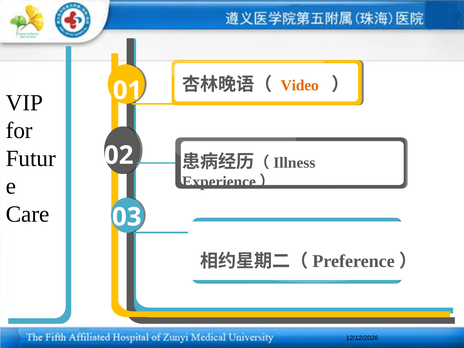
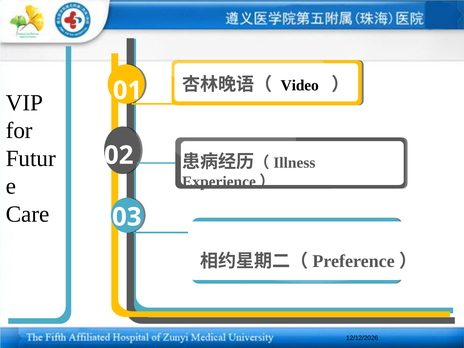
Video colour: orange -> black (300, 85)
